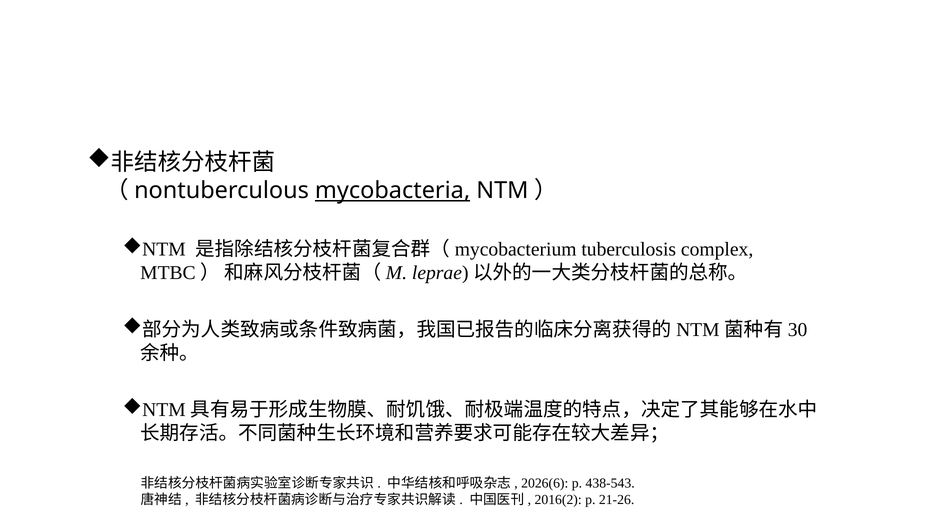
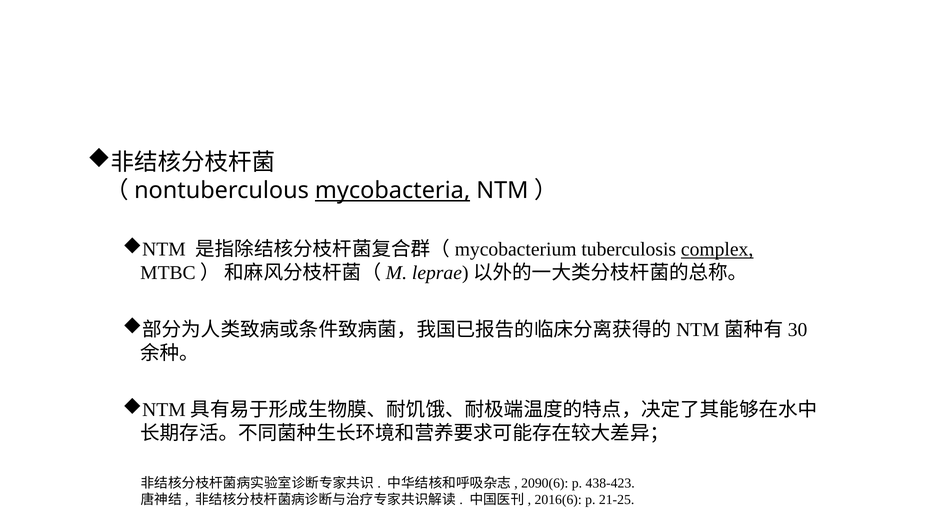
complex underline: none -> present (717, 250)
2026(6: 2026(6 -> 2090(6 (545, 483)
438-543: 438-543 -> 438-423 (610, 483)
2016(2: 2016(2 -> 2016(6 (558, 500)
21-26: 21-26 -> 21-25 (617, 500)
